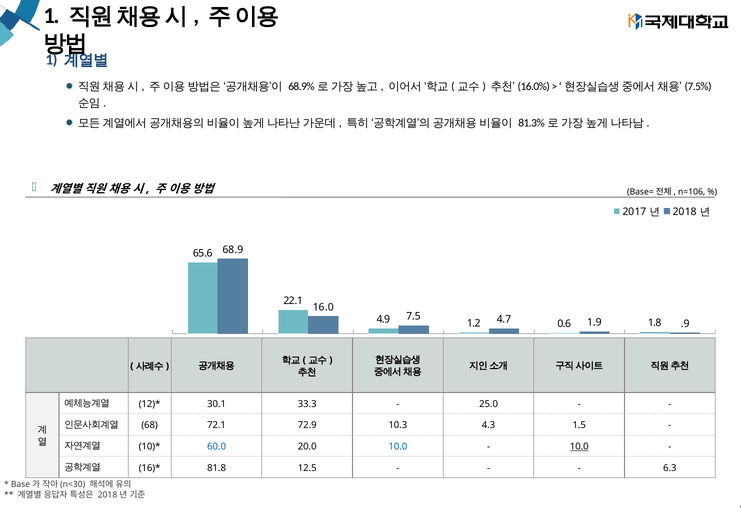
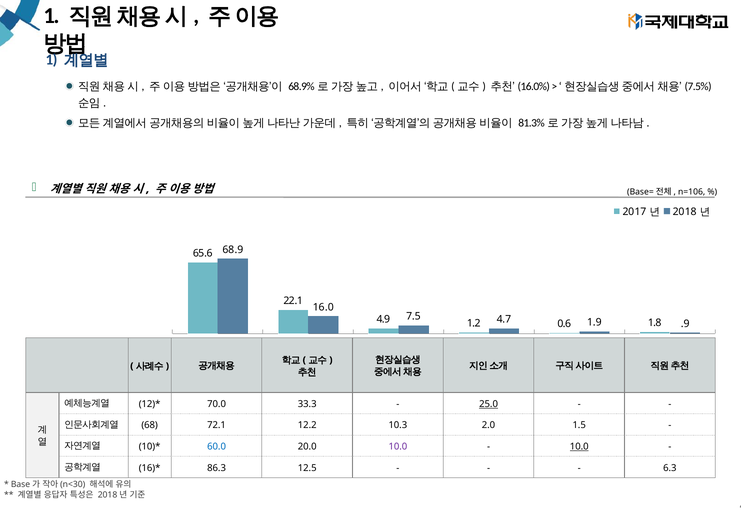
30.1: 30.1 -> 70.0 (217, 404)
25.0 underline: none -> present (489, 404)
72.9: 72.9 -> 12.2 (307, 425)
4.3: 4.3 -> 2.0 (489, 425)
10.0 colour: blue -> purple (398, 447)
81.8: 81.8 -> 86.3 (217, 468)
